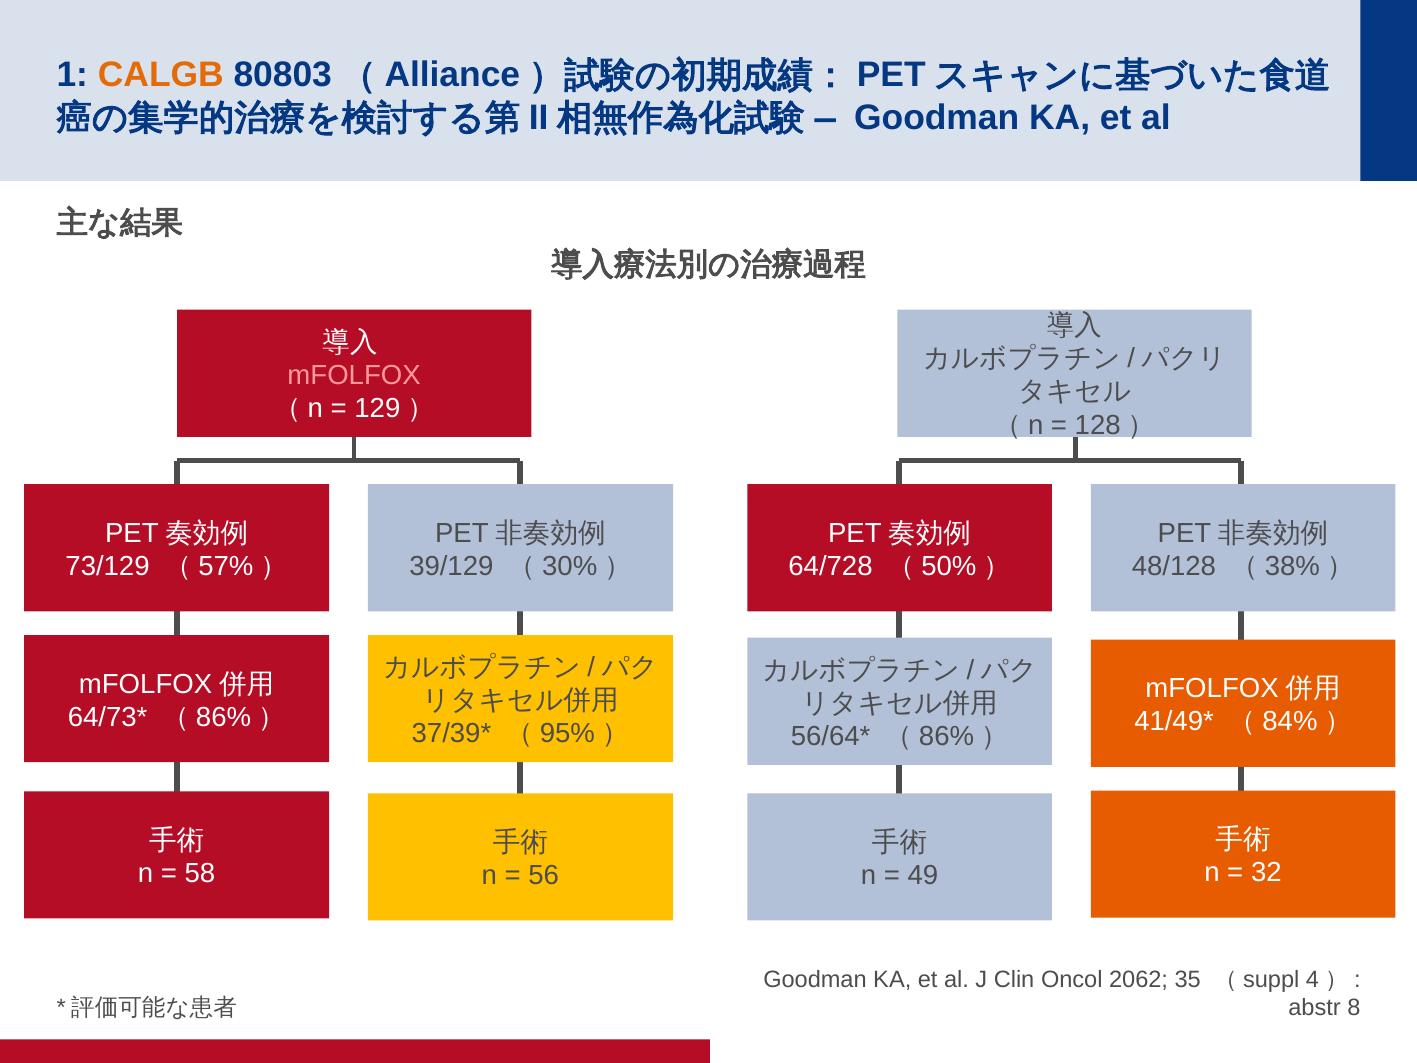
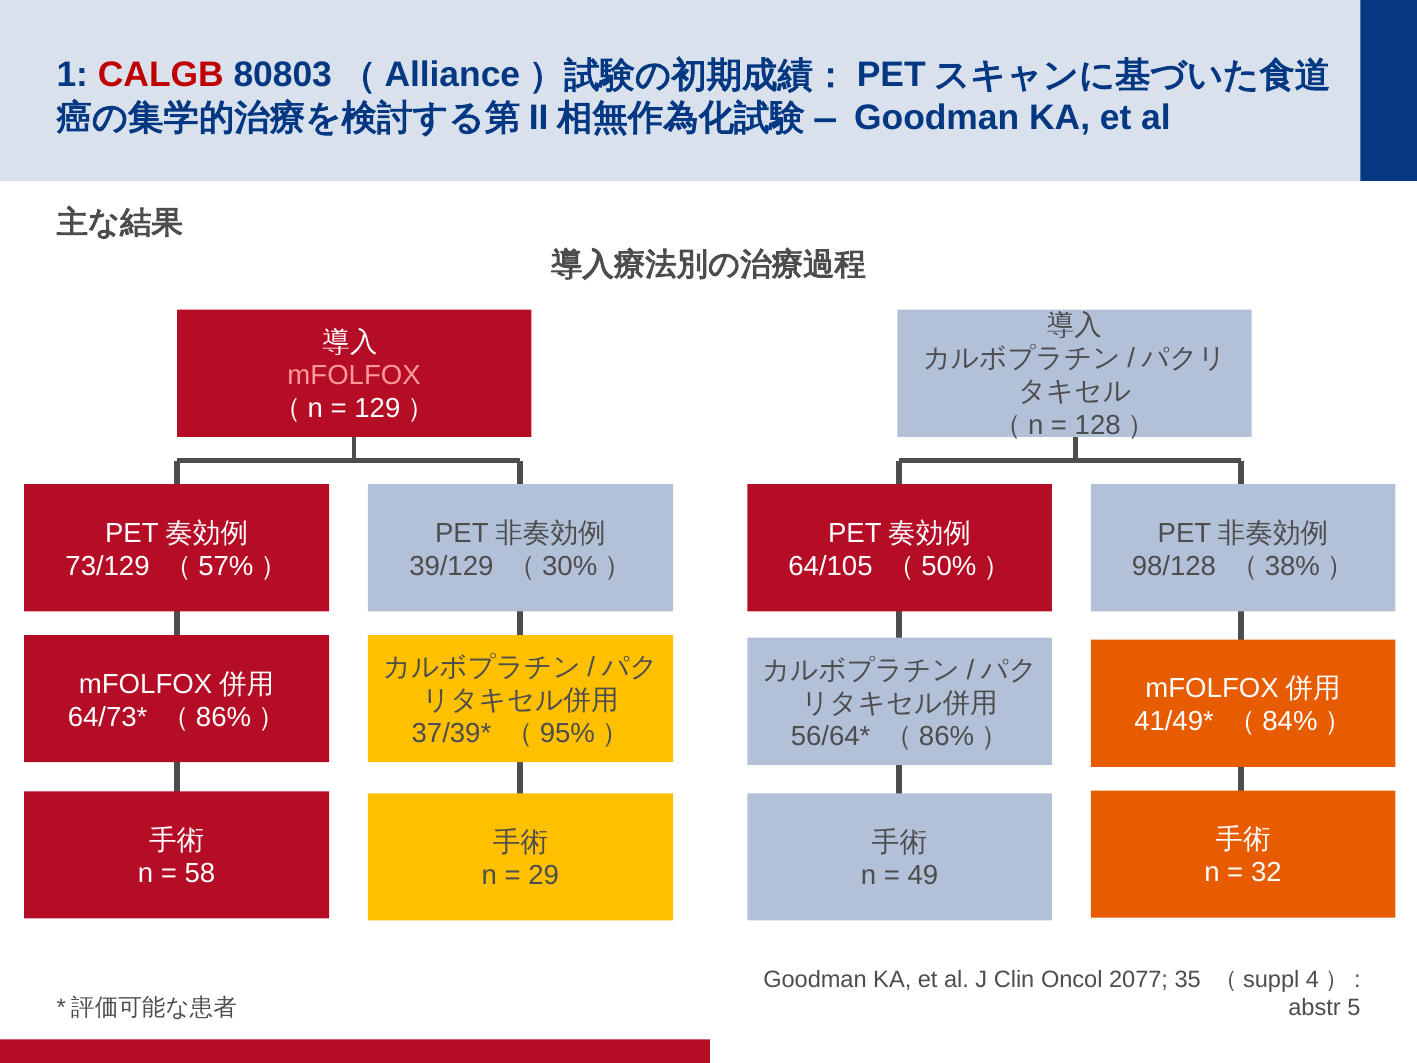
CALGB colour: orange -> red (161, 75)
64/728: 64/728 -> 64/105 (830, 566)
48/128: 48/128 -> 98/128 (1174, 566)
56: 56 -> 29 (544, 875)
2062: 2062 -> 2077 (1139, 979)
8: 8 -> 5 (1354, 1008)
